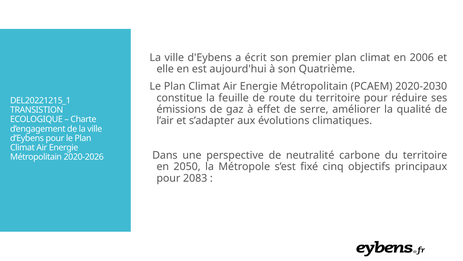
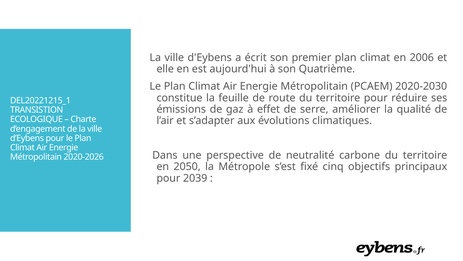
2083: 2083 -> 2039 (195, 178)
